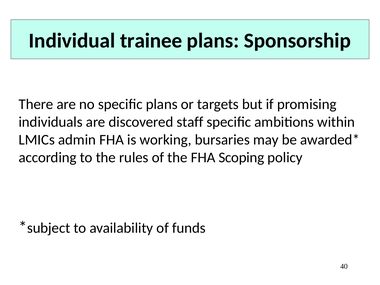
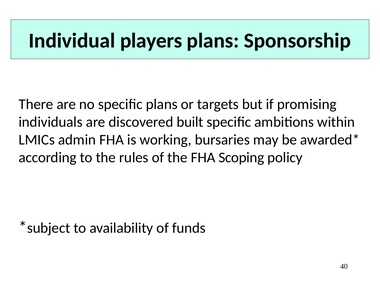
trainee: trainee -> players (151, 41)
staff: staff -> built (190, 122)
